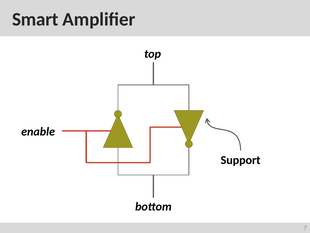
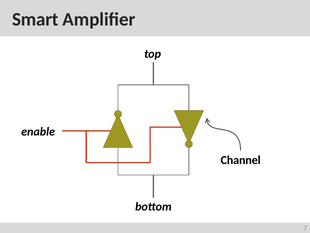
Support: Support -> Channel (241, 160)
